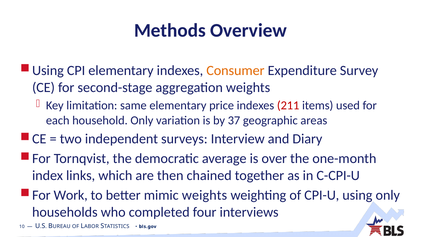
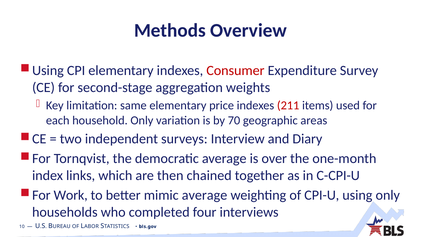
Consumer colour: orange -> red (235, 70)
37: 37 -> 70 (234, 120)
mimic weights: weights -> average (205, 195)
